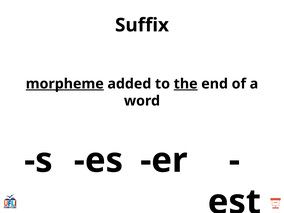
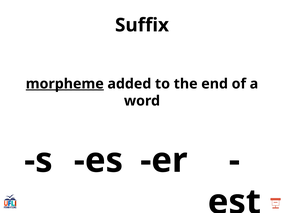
the underline: present -> none (186, 84)
